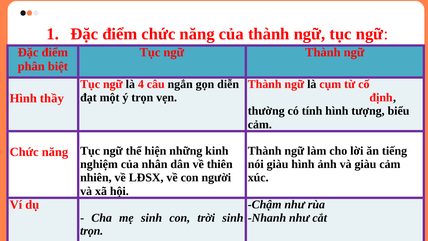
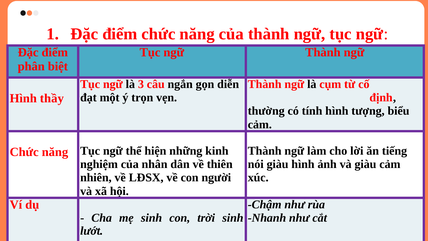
4: 4 -> 3 (141, 84)
trọn: trọn -> lướt (92, 231)
